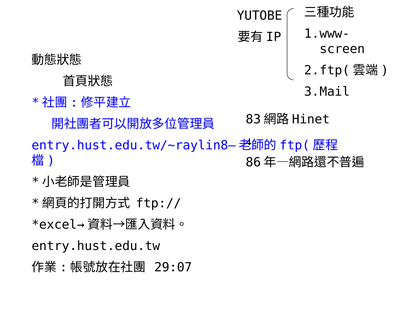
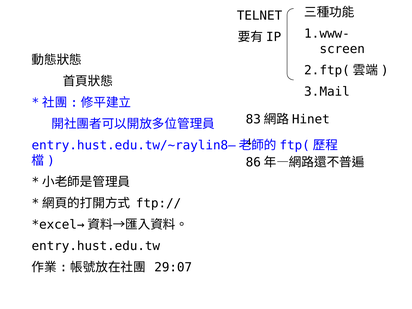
YUTOBE: YUTOBE -> TELNET (260, 16)
